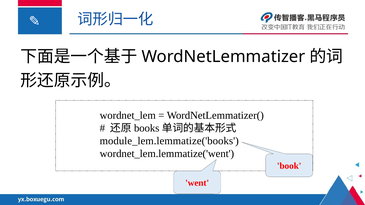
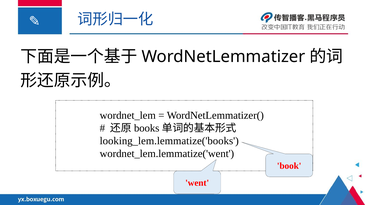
module_lem.lemmatize('books: module_lem.lemmatize('books -> looking_lem.lemmatize('books (169, 141)
